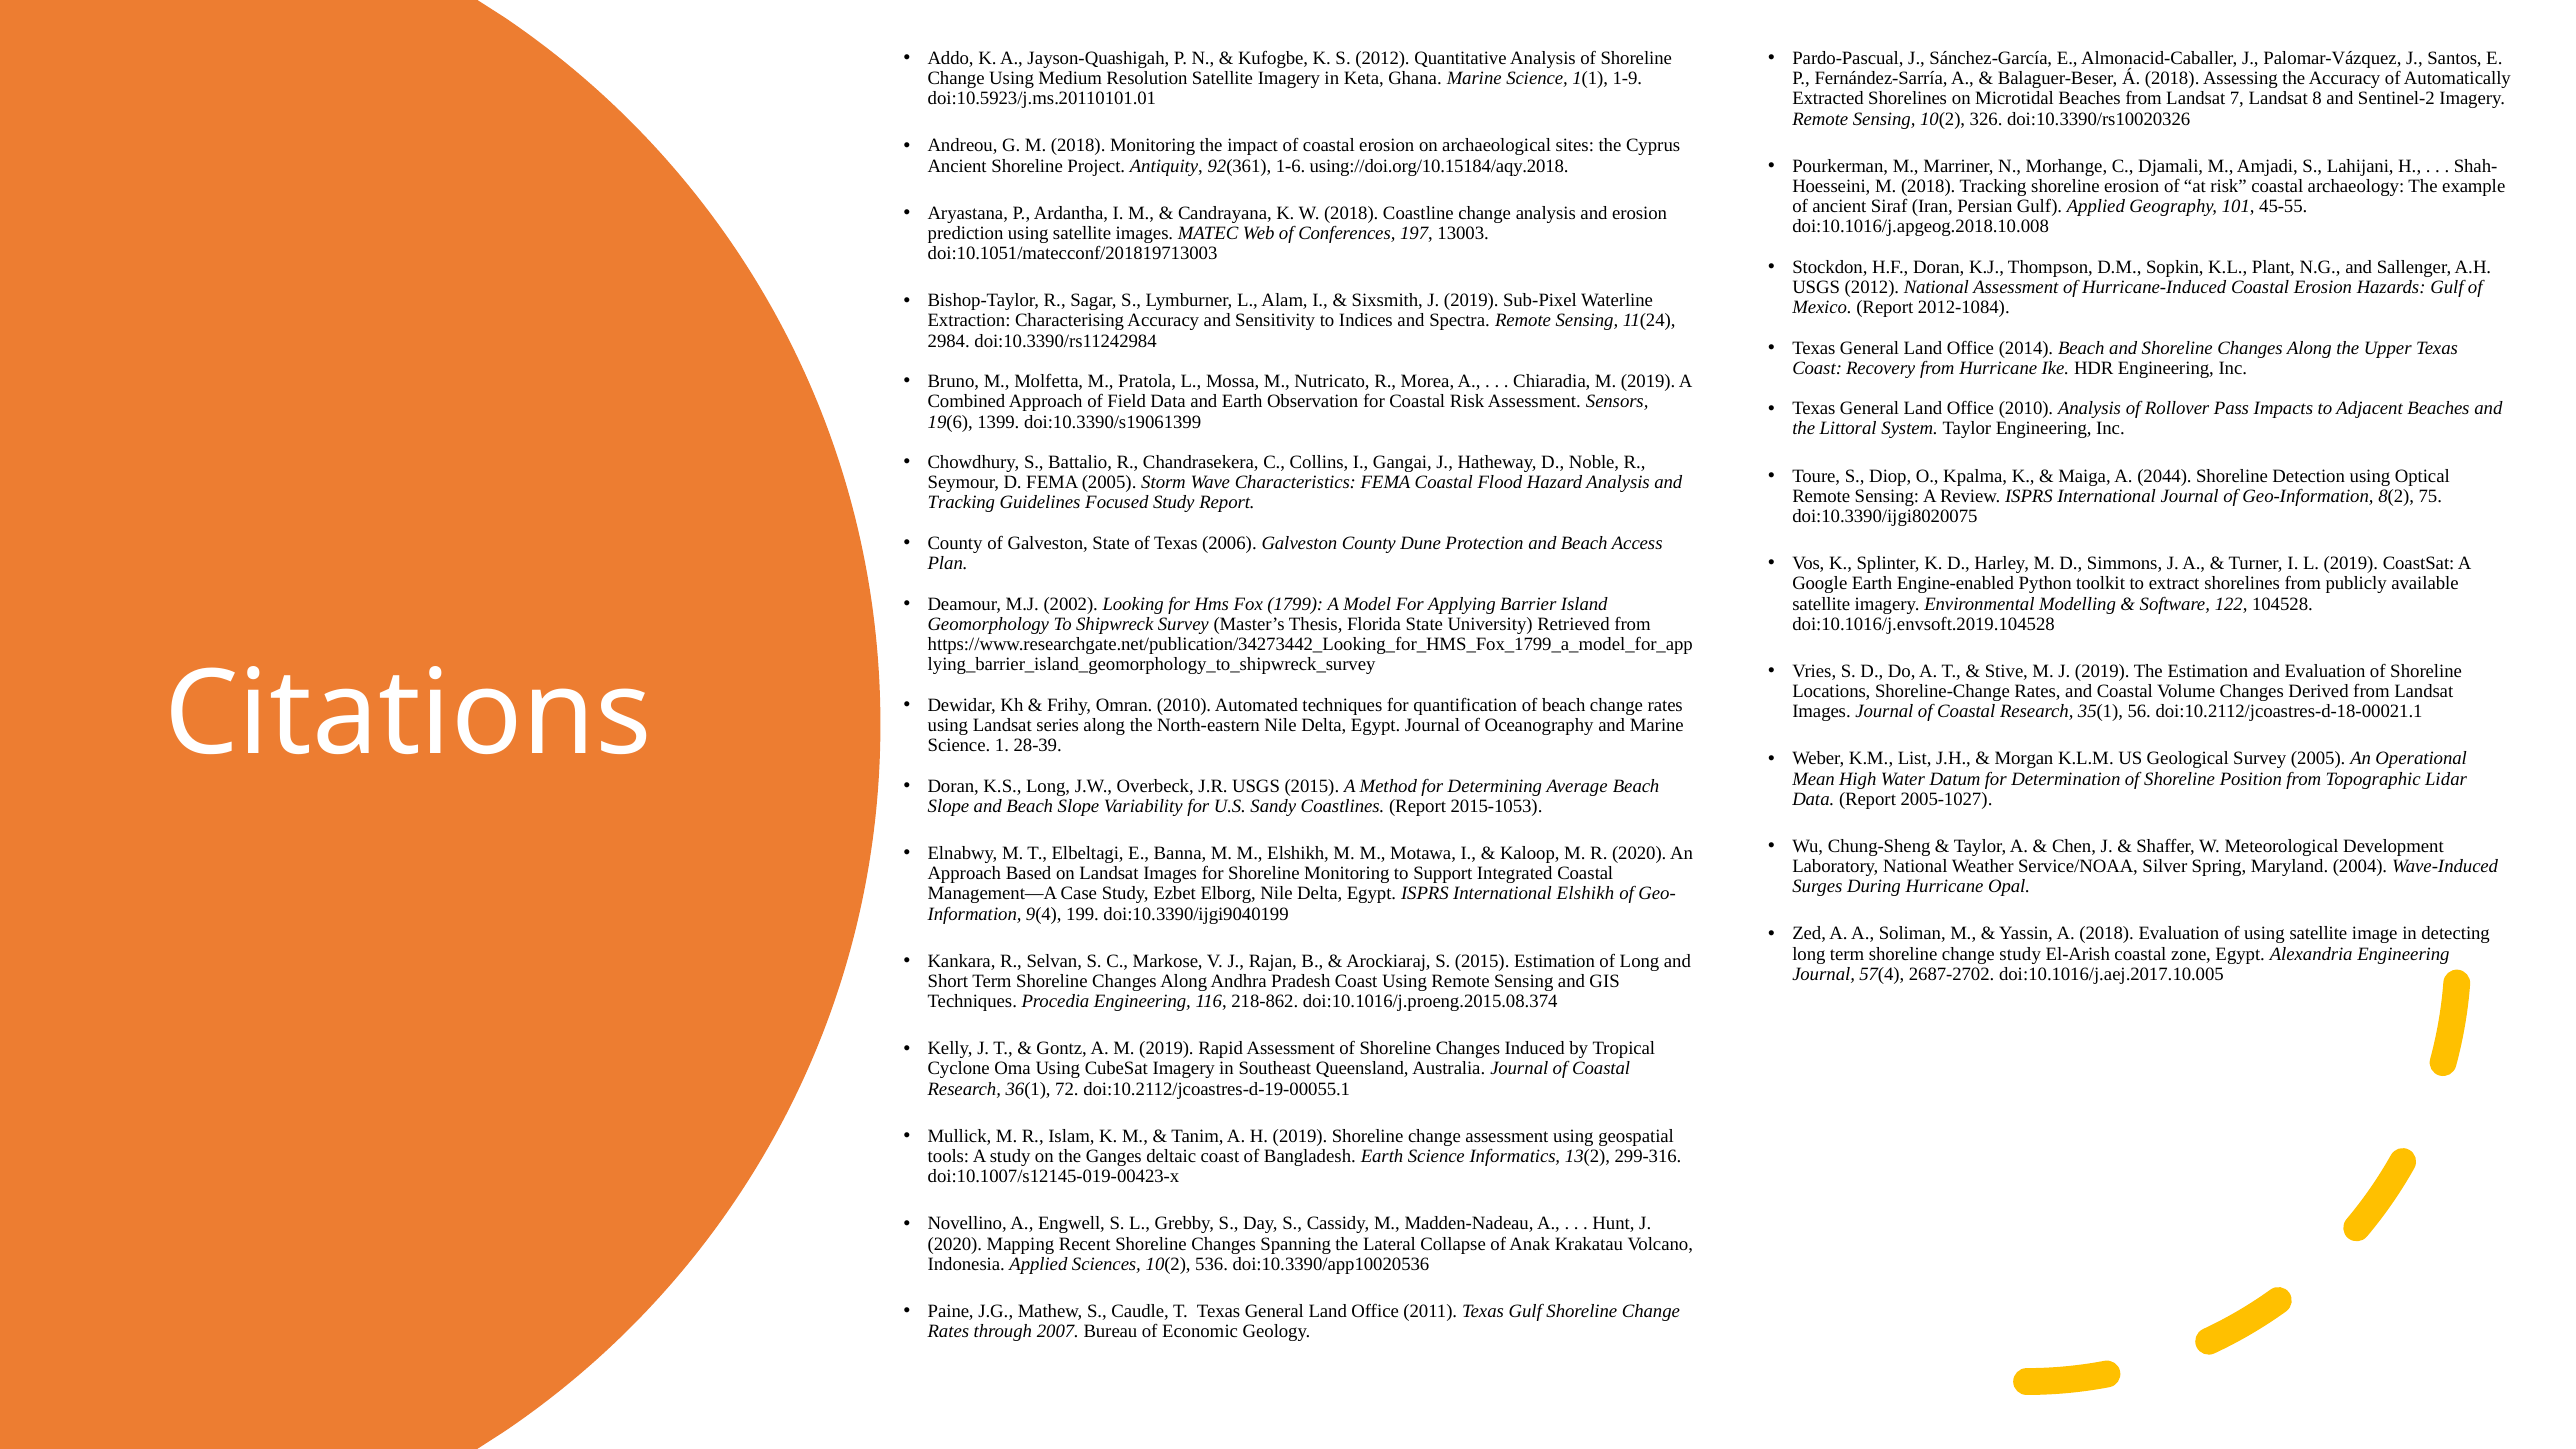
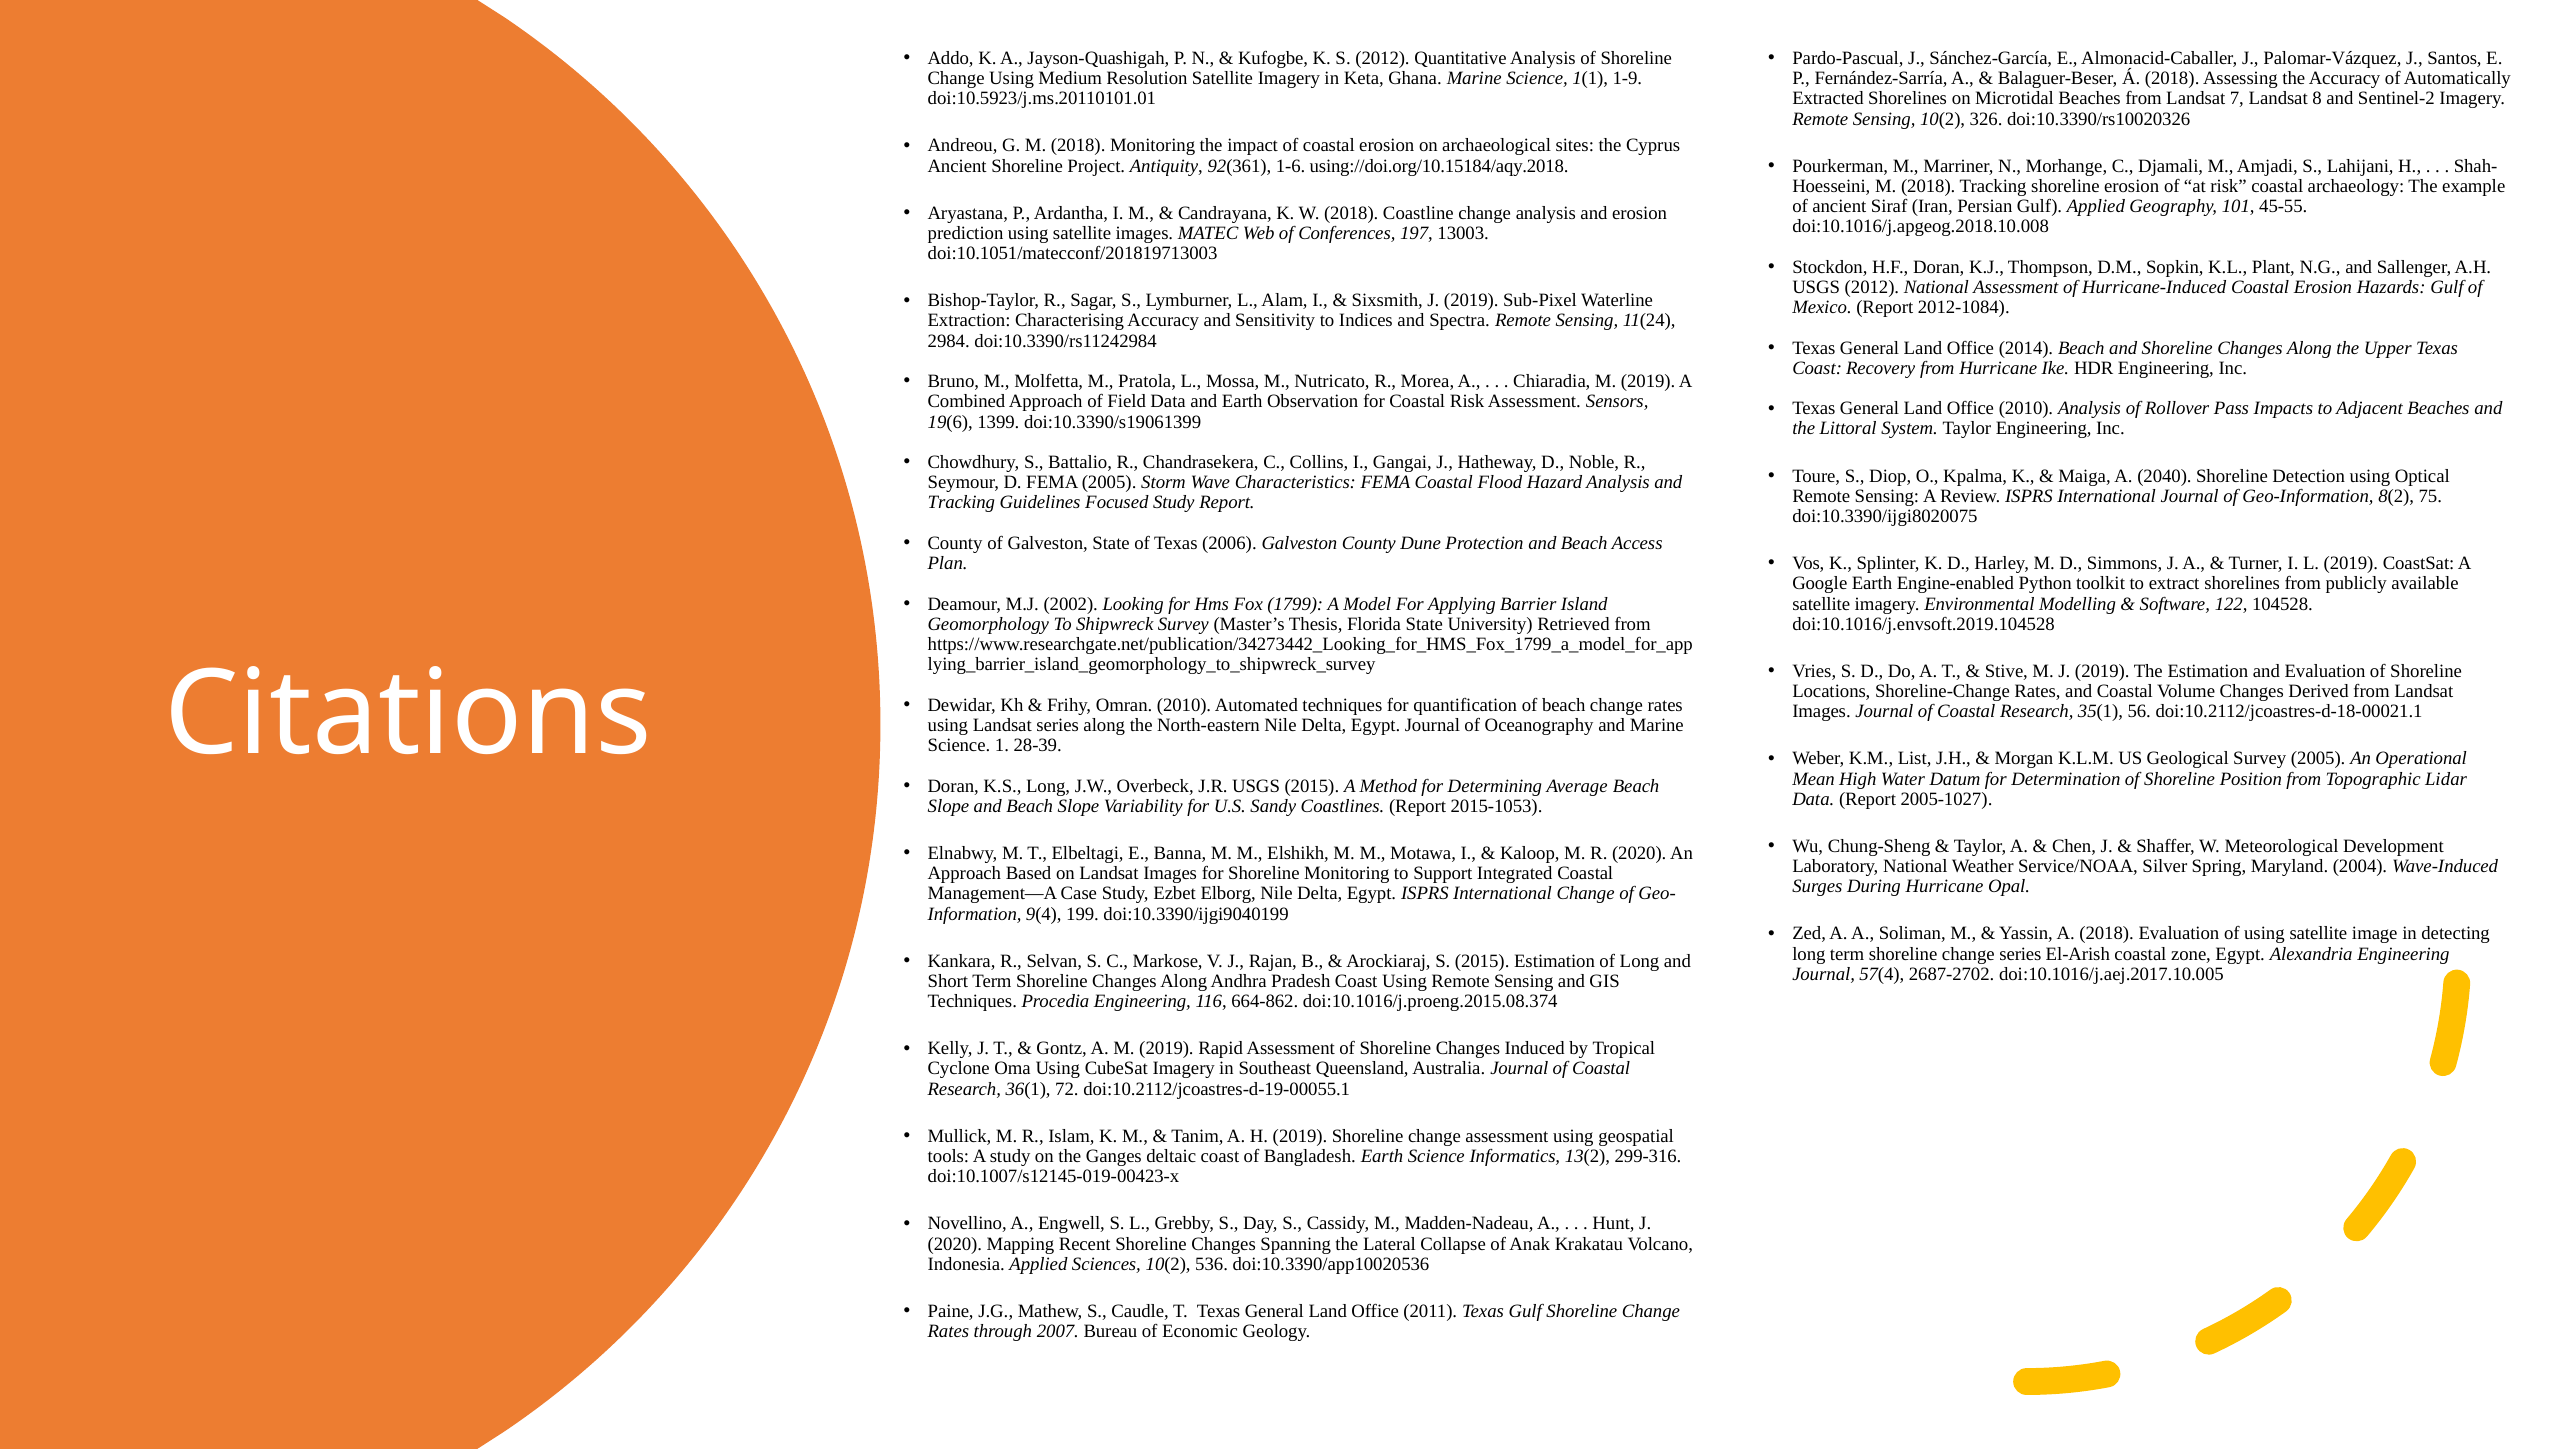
2044: 2044 -> 2040 (2164, 476)
International Elshikh: Elshikh -> Change (1586, 894)
change study: study -> series (2020, 954)
218-862: 218-862 -> 664-862 (1265, 1001)
